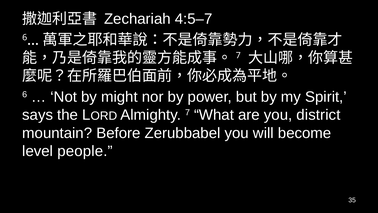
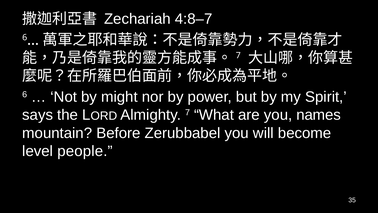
4:5–7: 4:5–7 -> 4:8–7 (194, 19)
district: district -> names (319, 115)
